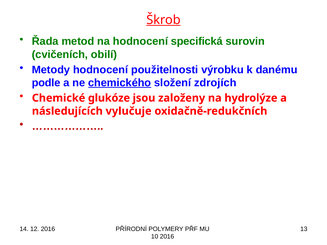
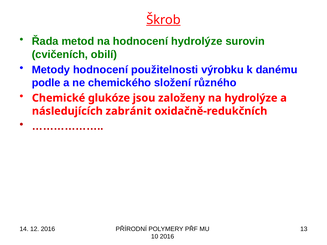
hodnocení specifická: specifická -> hydrolýze (197, 41)
chemického underline: present -> none (120, 83)
zdrojích: zdrojích -> různého (215, 83)
vylučuje: vylučuje -> zabránit (129, 111)
